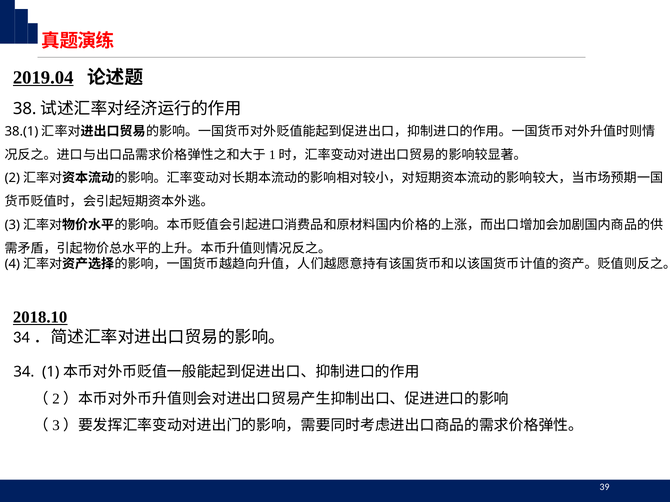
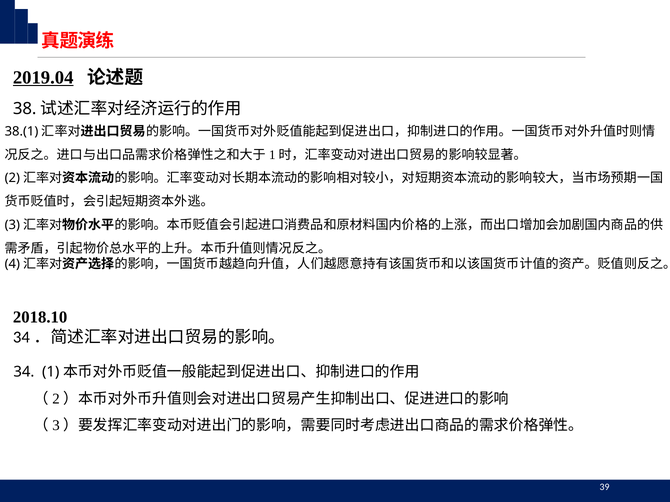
2018.10 underline: present -> none (40, 317)
